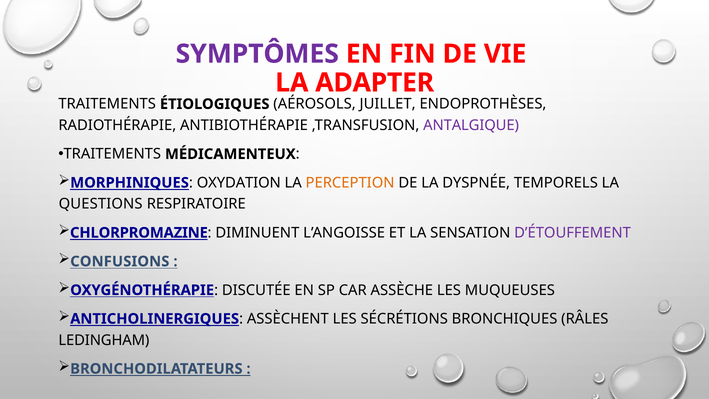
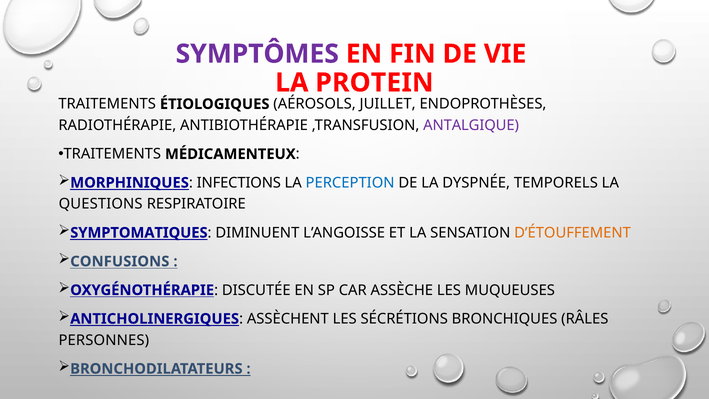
ADAPTER: ADAPTER -> PROTEIN (374, 83)
OXYDATION: OXYDATION -> INFECTIONS (239, 183)
PERCEPTION colour: orange -> blue (350, 183)
CHLORPROMAZINE: CHLORPROMAZINE -> SYMPTOMATIQUES (139, 233)
D’ÉTOUFFEMENT colour: purple -> orange (573, 233)
LEDINGHAM: LEDINGHAM -> PERSONNES (104, 340)
